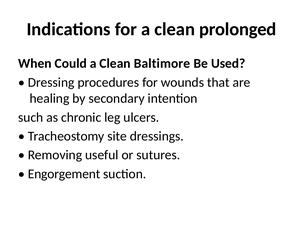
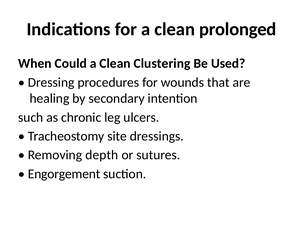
Baltimore: Baltimore -> Clustering (162, 64)
useful: useful -> depth (102, 155)
